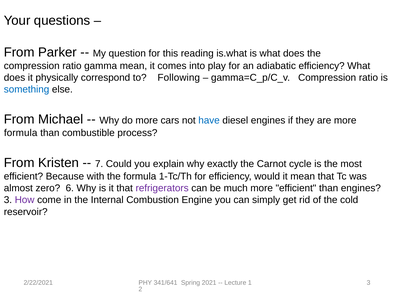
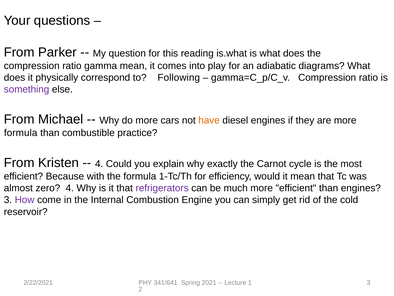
adiabatic efficiency: efficiency -> diagrams (322, 66)
something colour: blue -> purple (27, 89)
have colour: blue -> orange (209, 120)
process: process -> practice (137, 133)
7: 7 -> 4 (99, 164)
zero 6: 6 -> 4 (70, 188)
